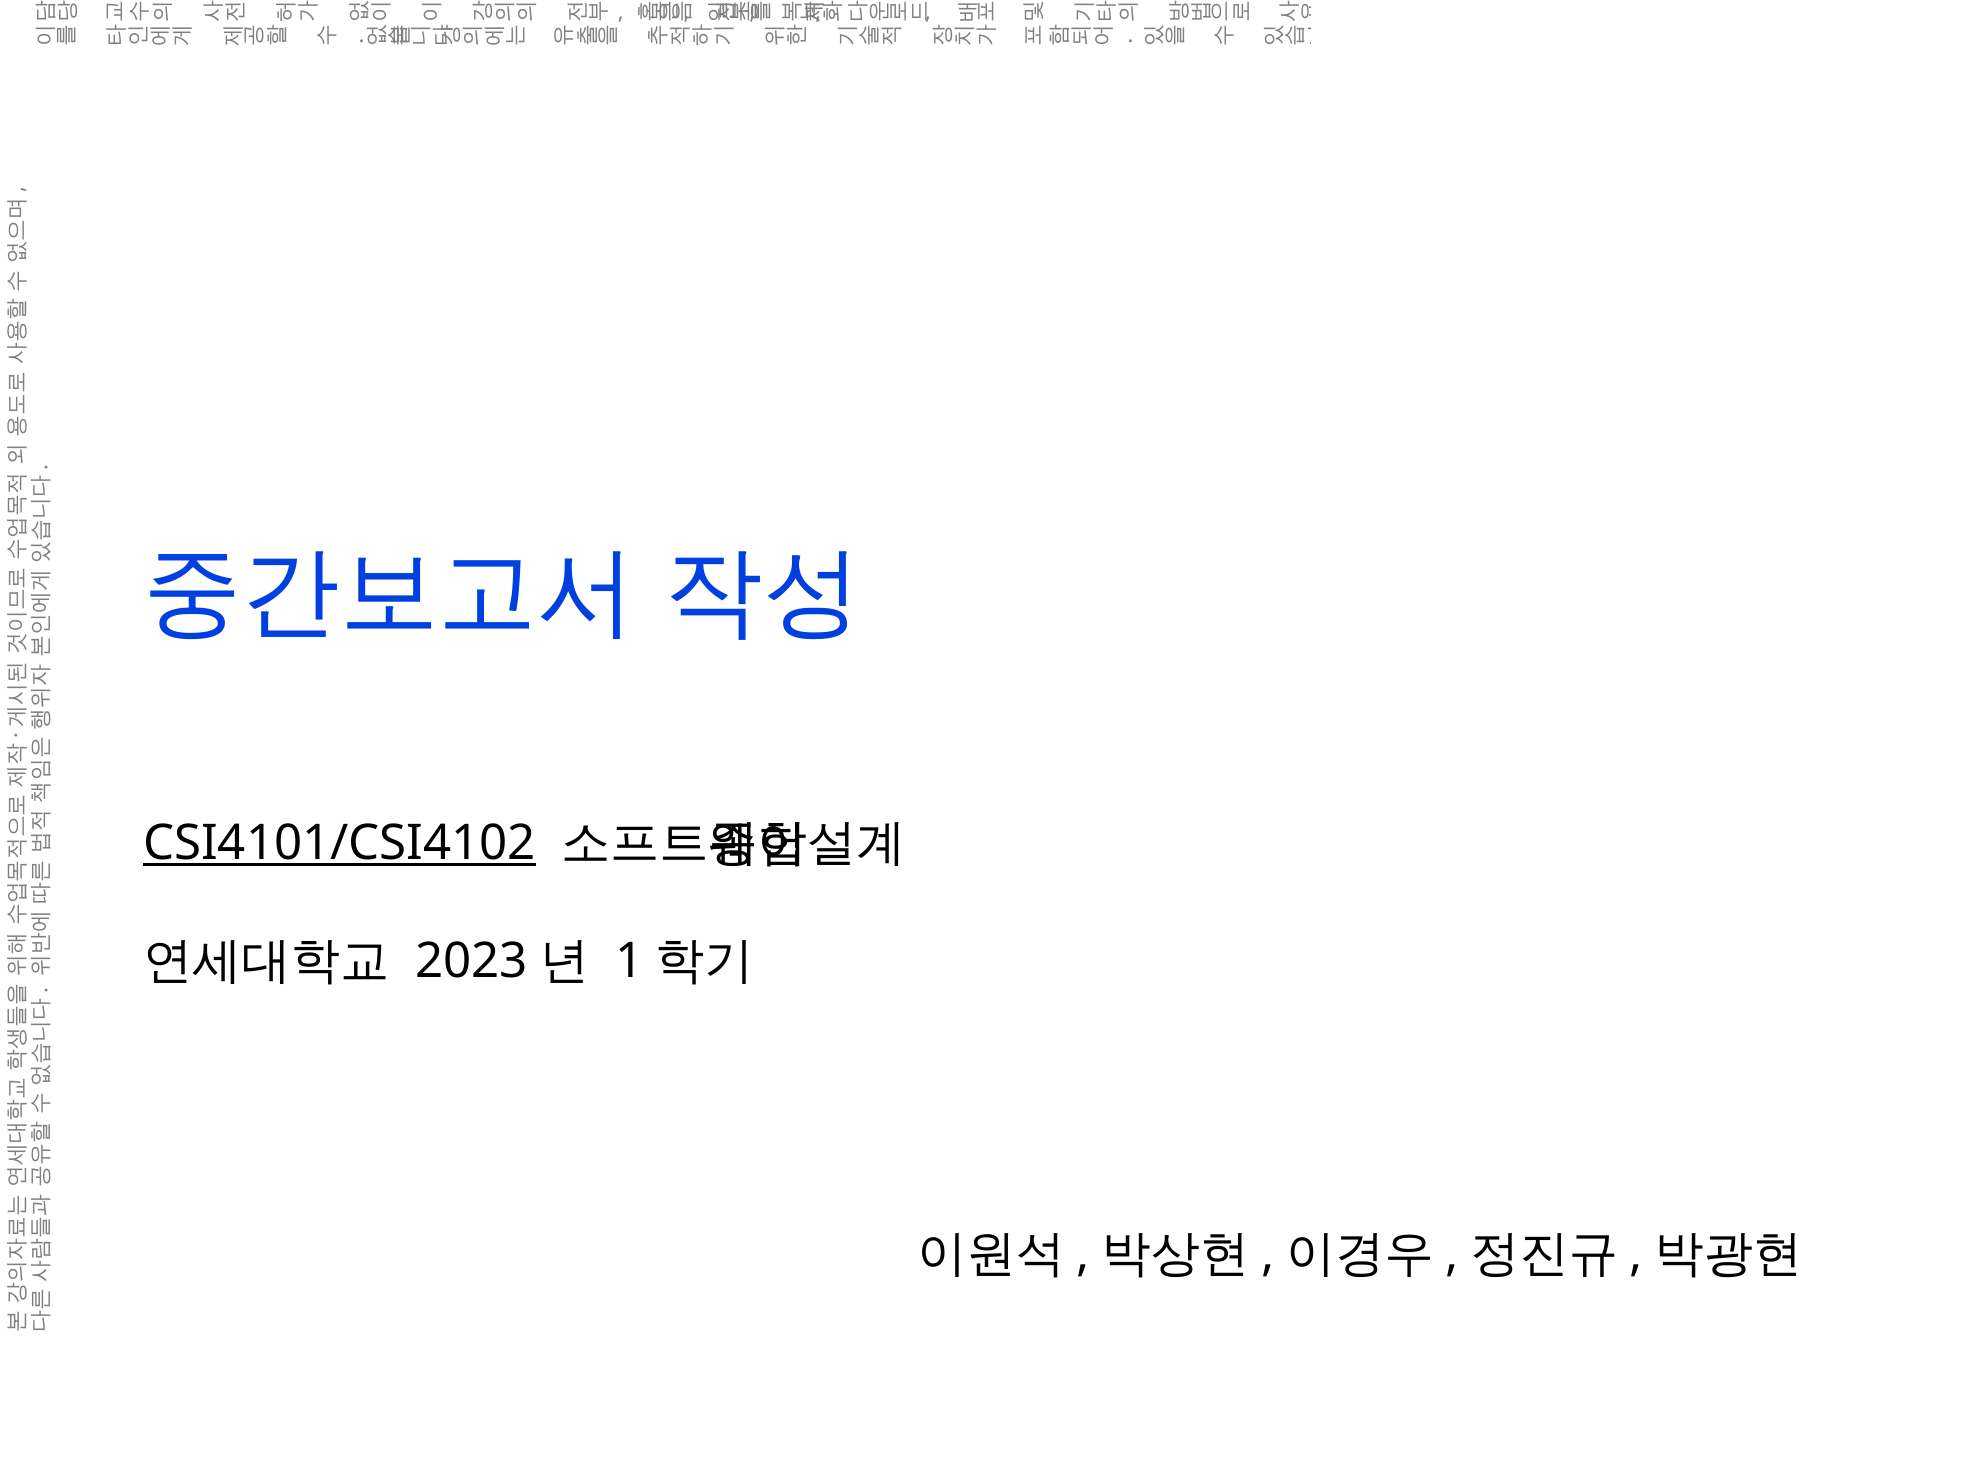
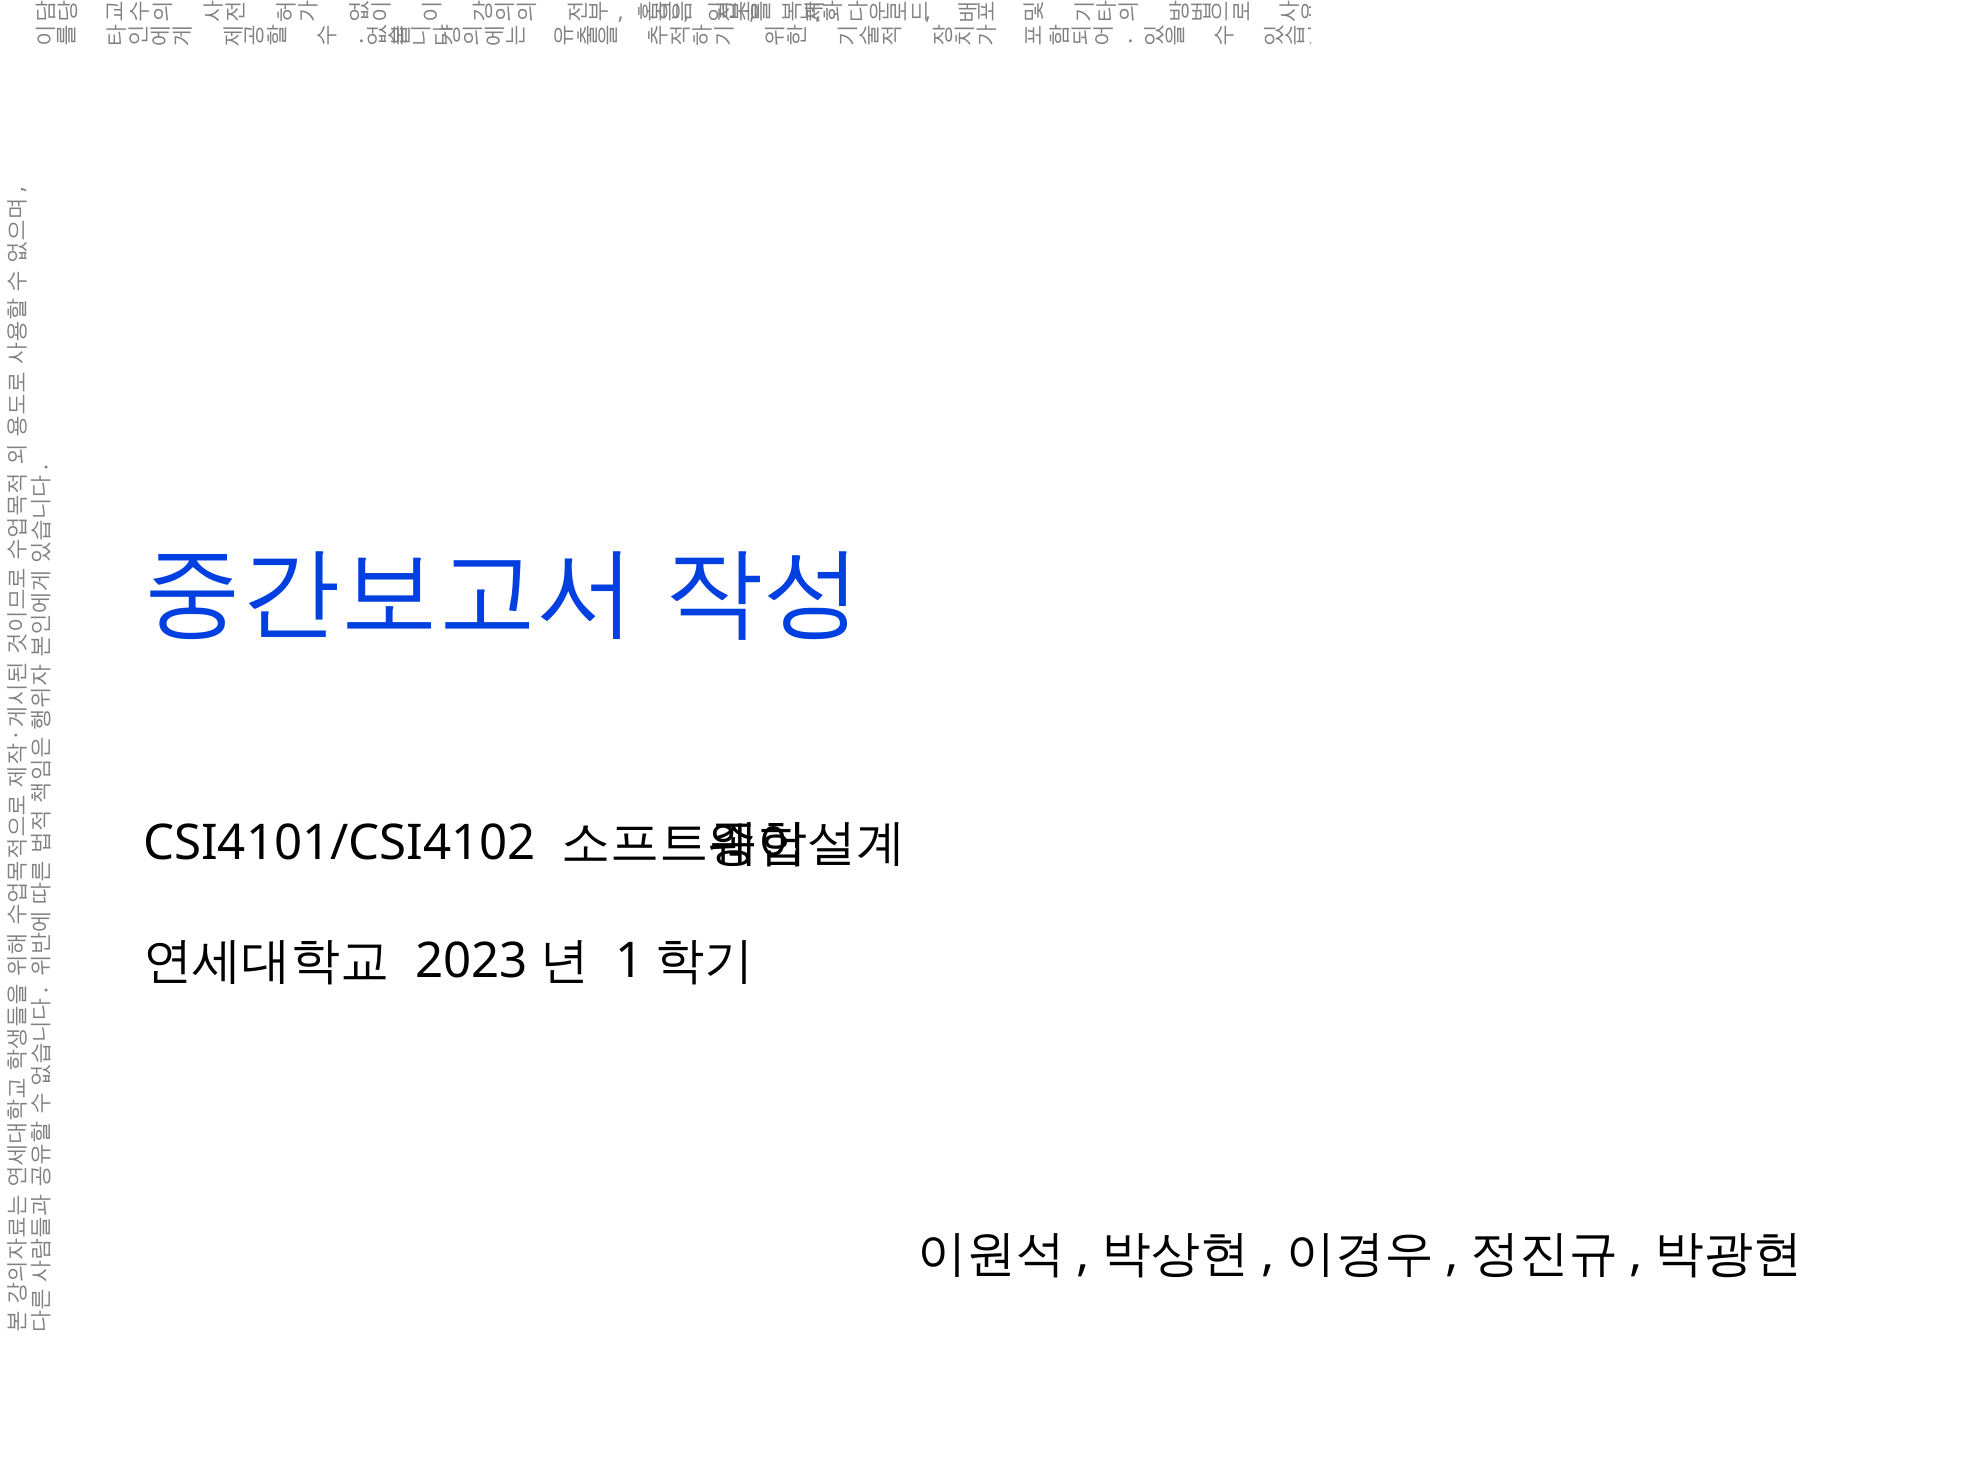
CSI4101/CSI4102 underline: present -> none (340, 843)
